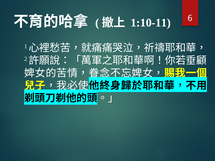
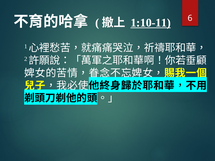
1:10-11 underline: none -> present (151, 23)
